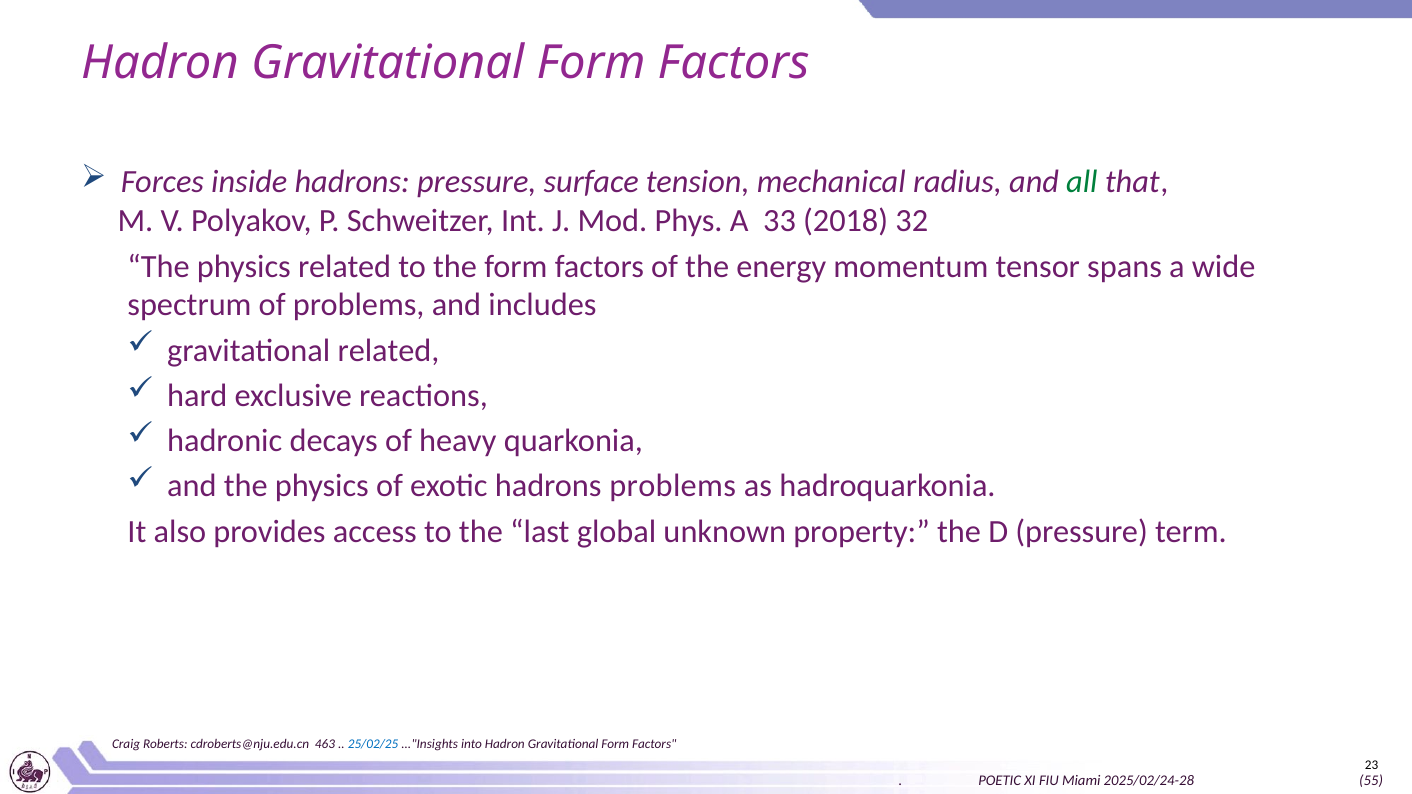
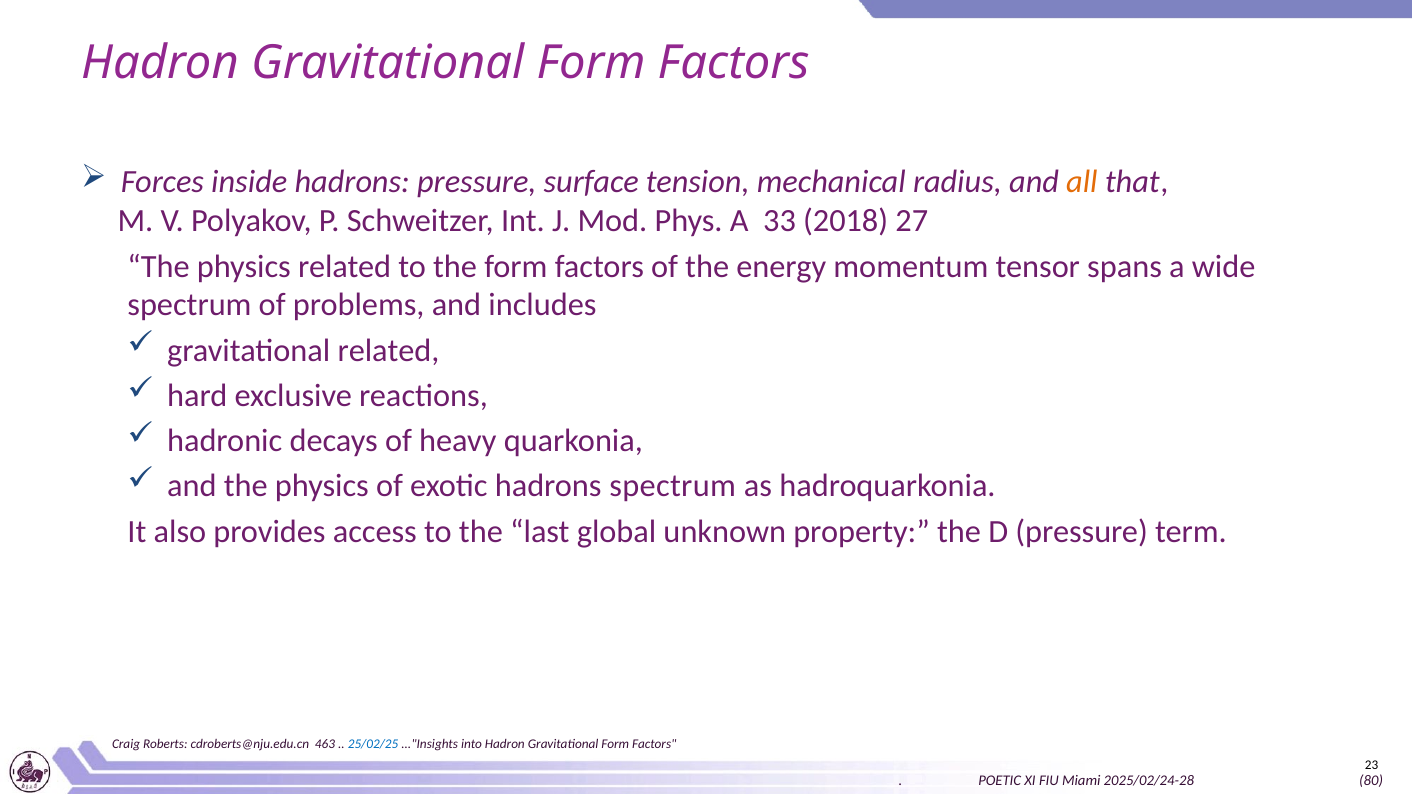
all colour: green -> orange (1082, 182)
32: 32 -> 27 (912, 221)
hadrons problems: problems -> spectrum (673, 486)
55: 55 -> 80 (1371, 781)
